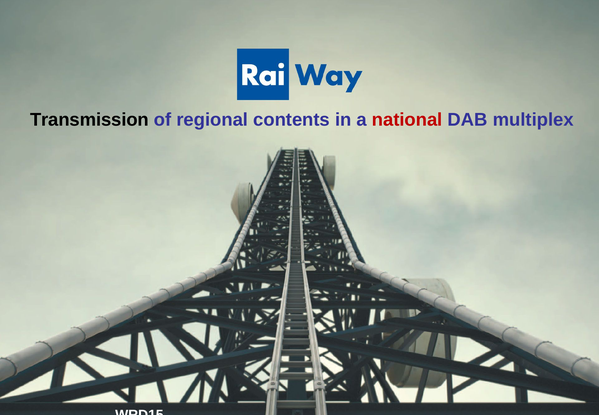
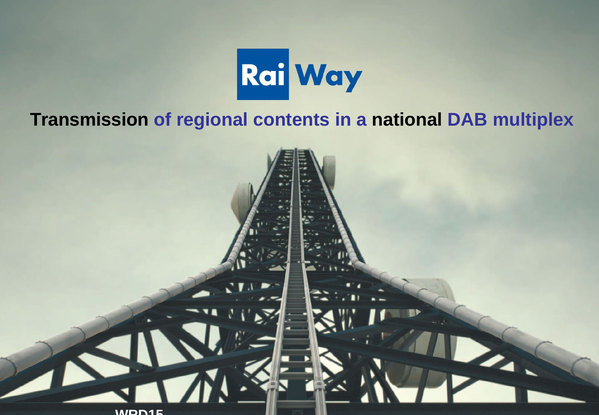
national colour: red -> black (407, 119)
